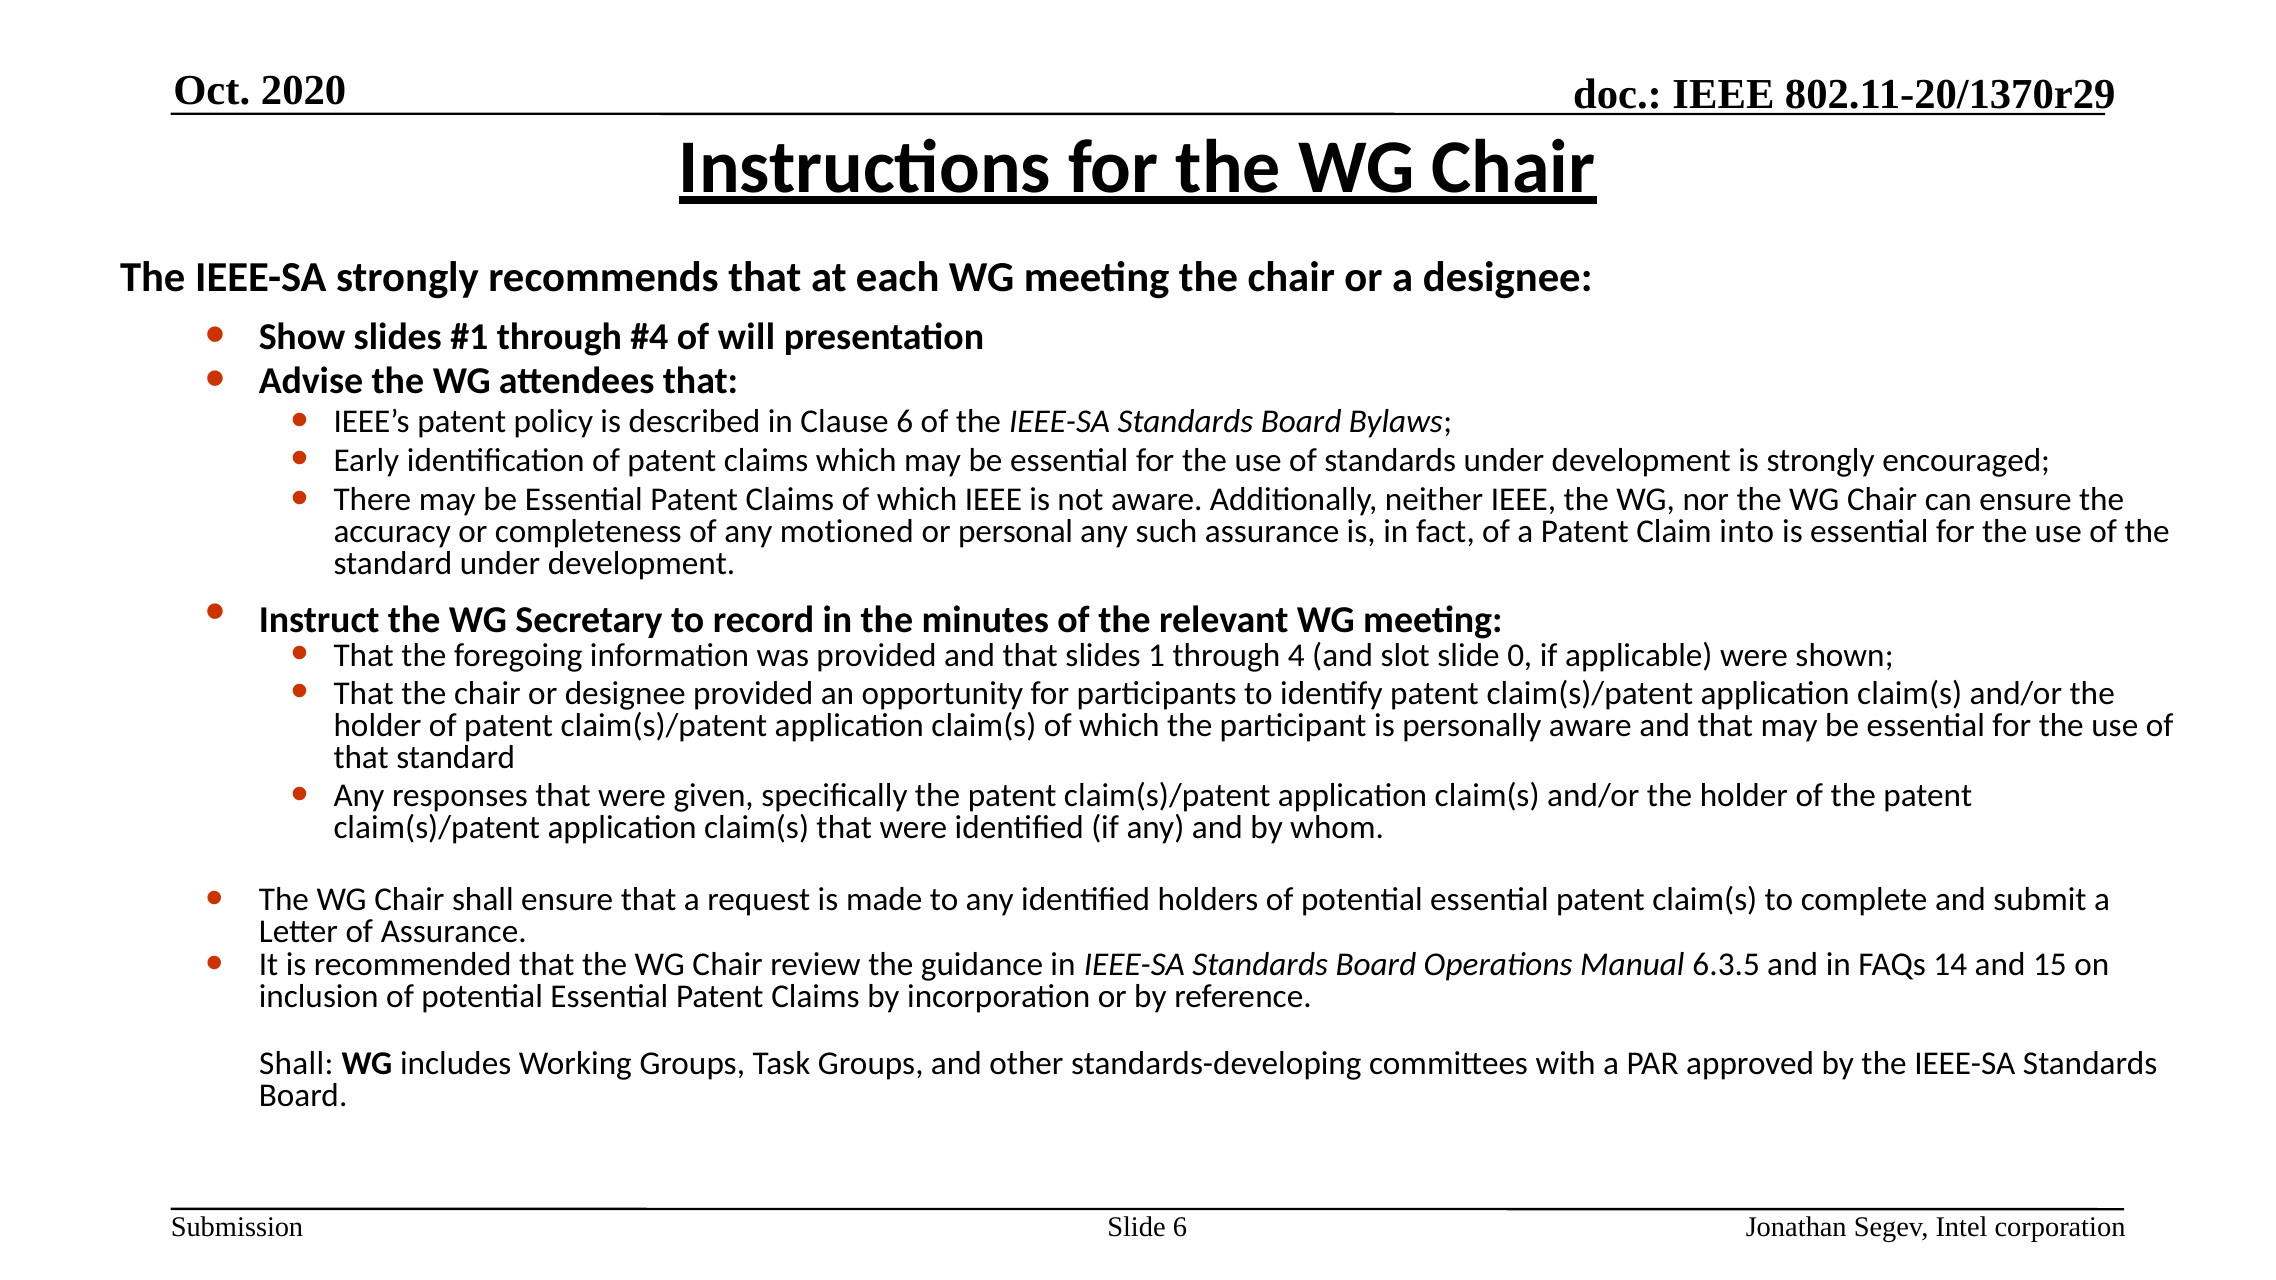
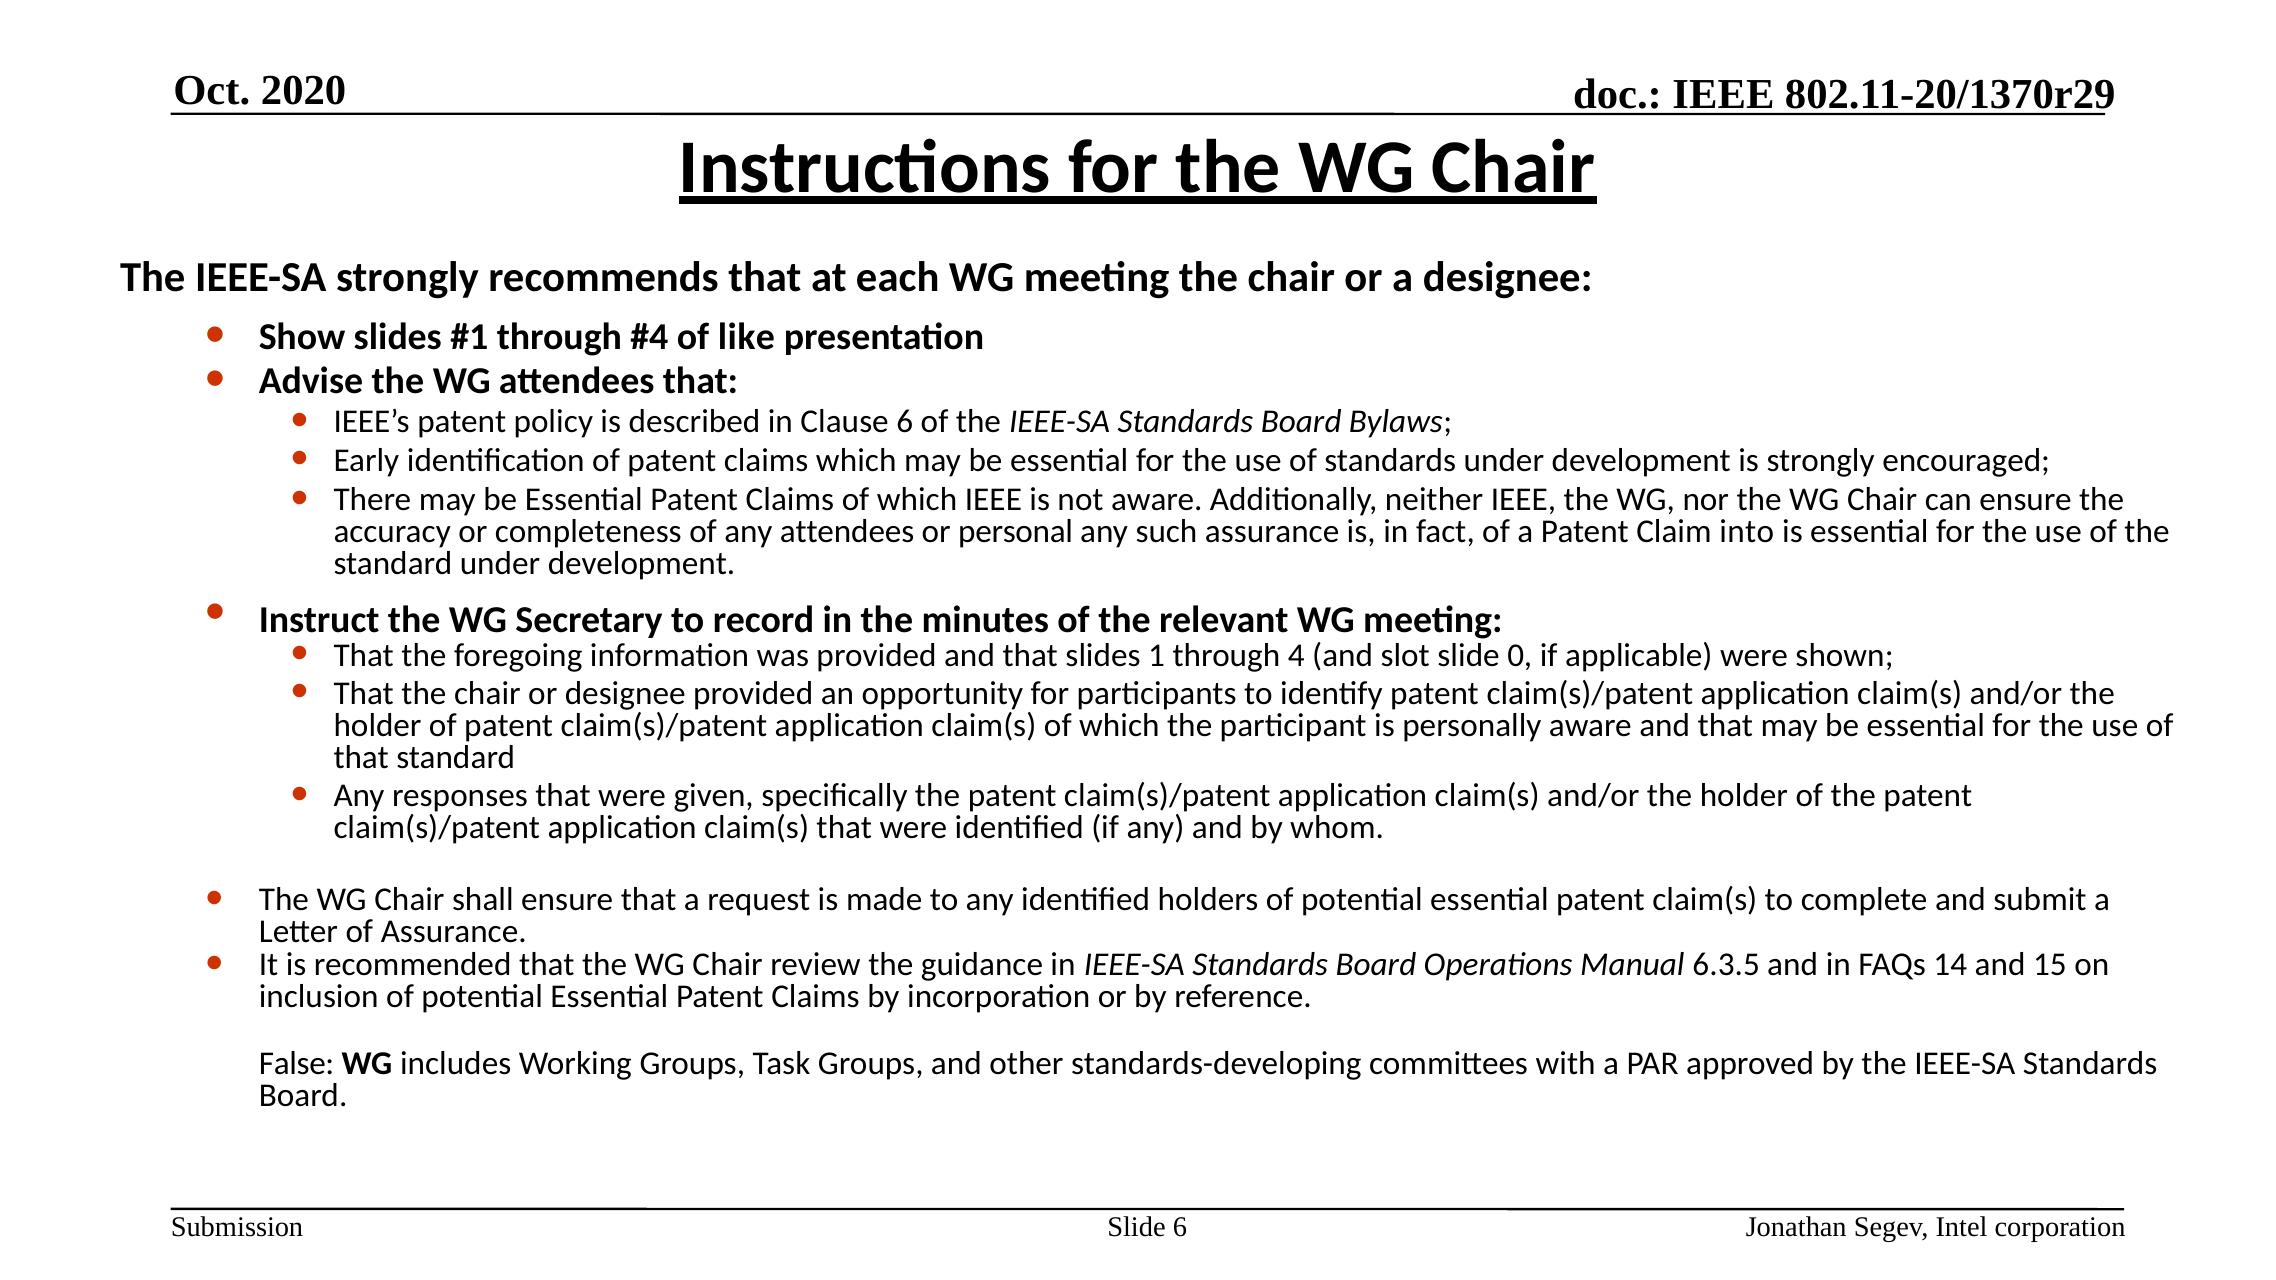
will: will -> like (746, 337)
any motioned: motioned -> attendees (847, 532)
Shall: Shall -> False (297, 1064)
